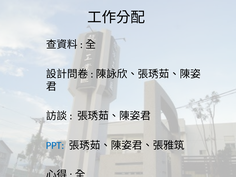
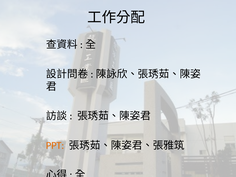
PPT colour: blue -> orange (55, 145)
